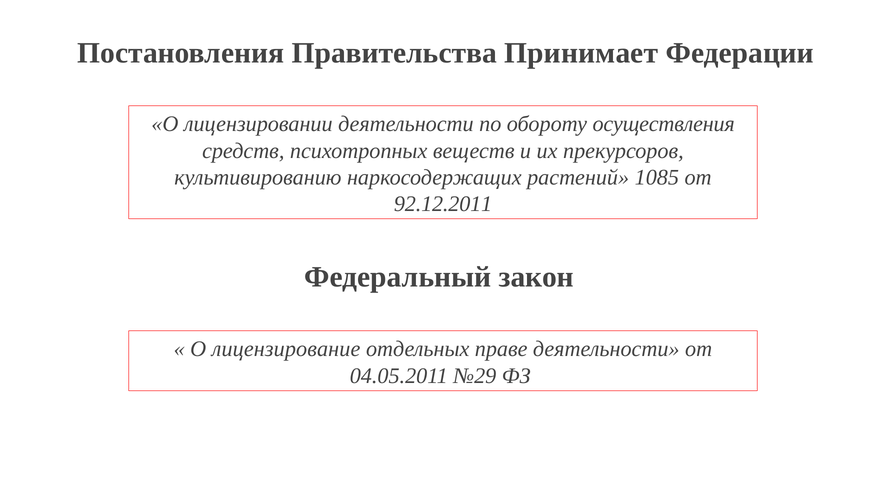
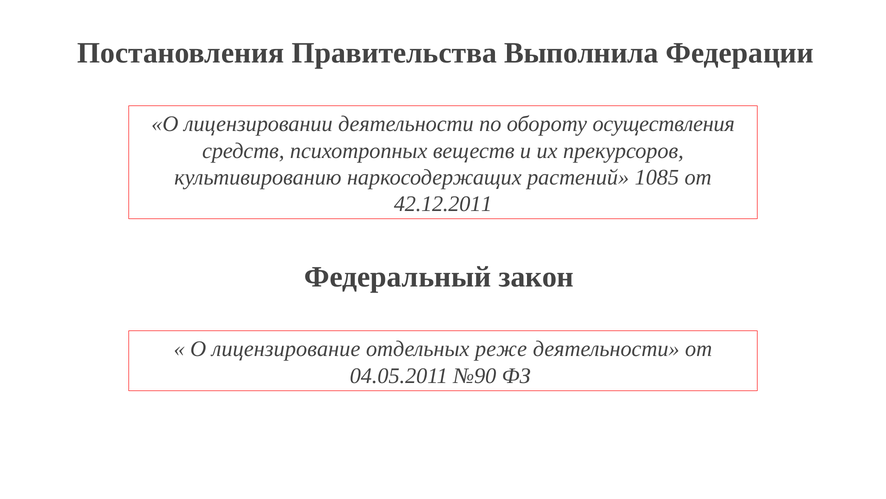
Принимает: Принимает -> Выполнила (581, 53)
92.12.2011: 92.12.2011 -> 42.12.2011 (443, 204)
праве: праве -> реже (501, 349)
№29: №29 -> №90 (475, 375)
